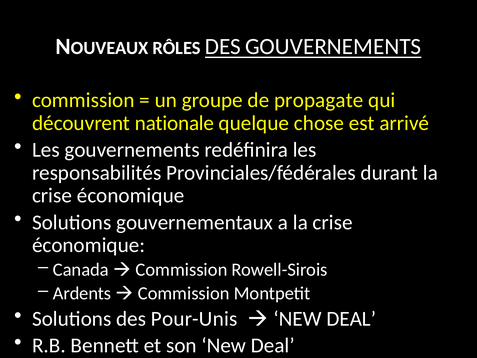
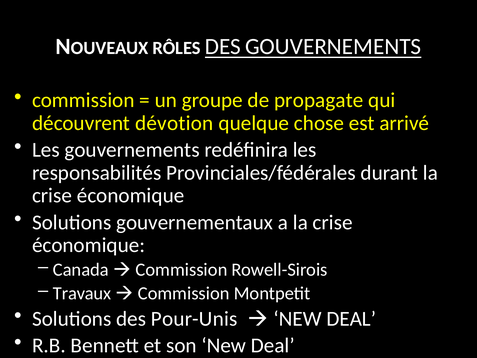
nationale: nationale -> dévotion (174, 123)
Ardents: Ardents -> Travaux (82, 293)
